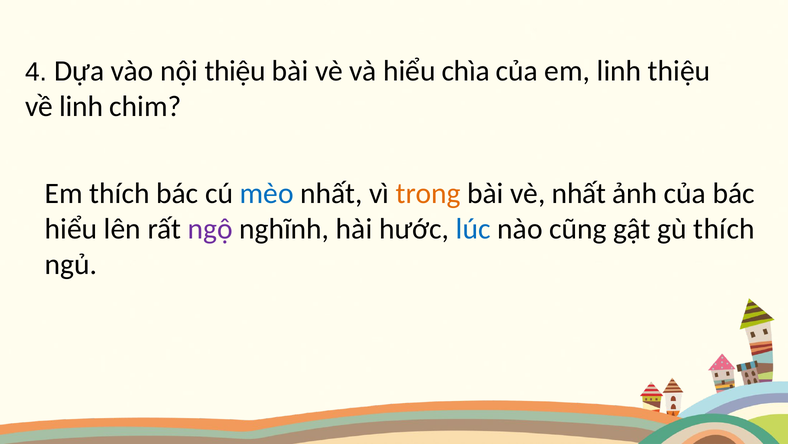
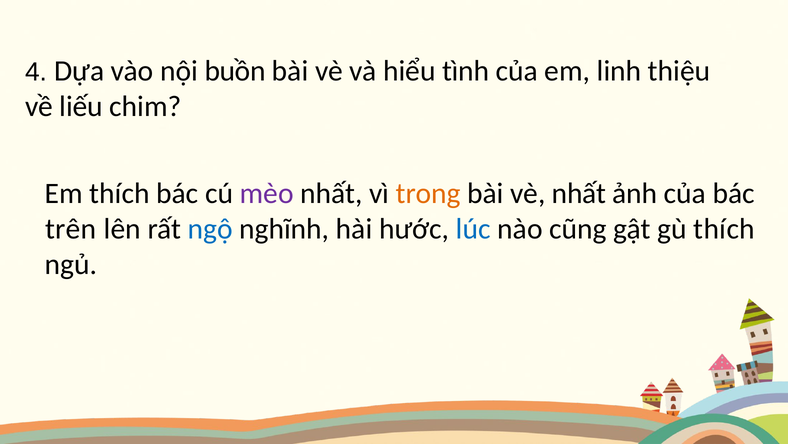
nội thiệu: thiệu -> buồn (235, 71)
chìa: chìa -> tình (466, 71)
về linh: linh -> liếu (81, 106)
mèo colour: blue -> purple (267, 193)
hiểu: hiểu -> trên (71, 228)
ngộ colour: purple -> blue (210, 228)
